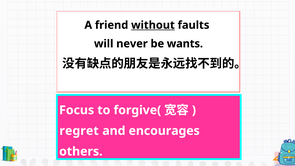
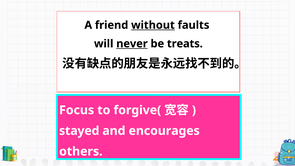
never underline: none -> present (132, 44)
wants: wants -> treats (185, 44)
regret: regret -> stayed (79, 131)
